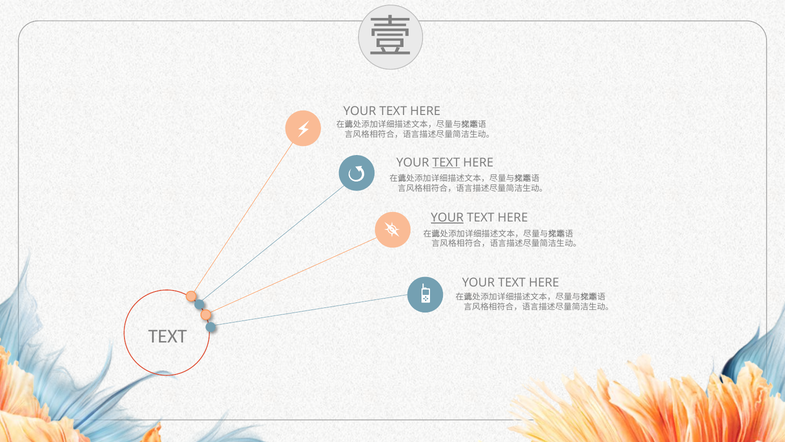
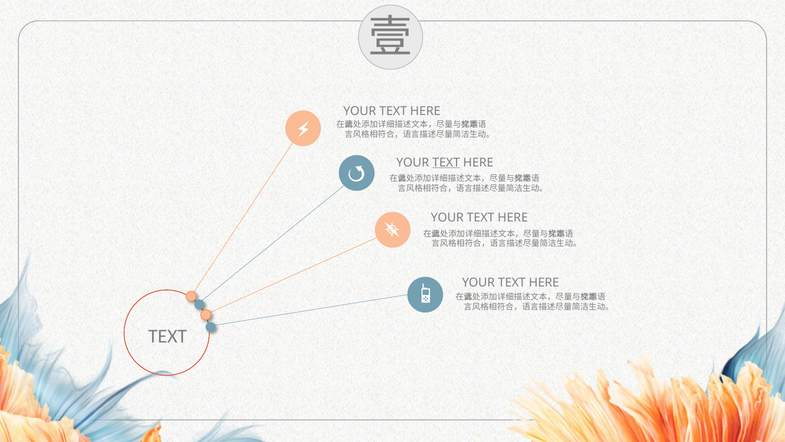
YOUR underline: present -> none (447, 217)
